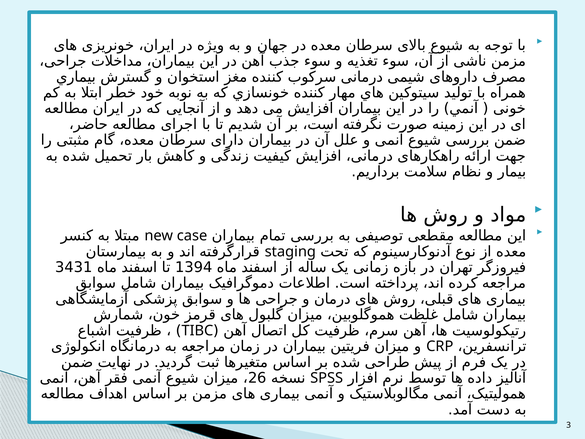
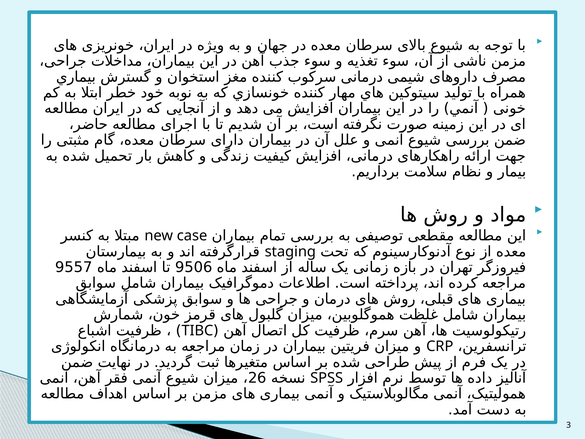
3431: 3431 -> 9557 (74, 267)
1394: 1394 -> 9506 (194, 267)
